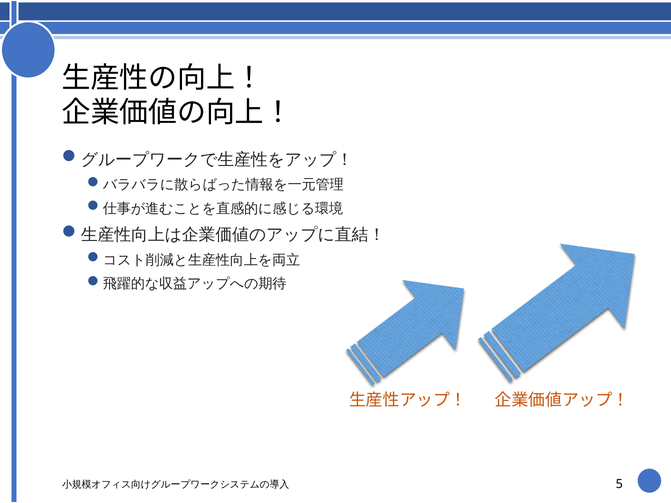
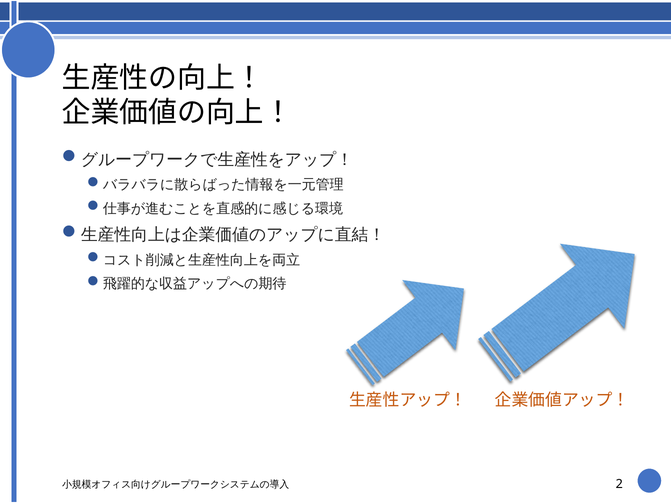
5: 5 -> 2 (619, 484)
